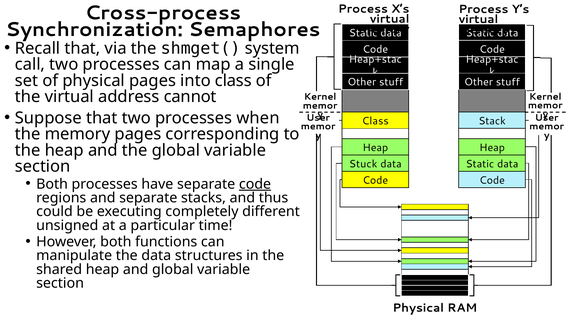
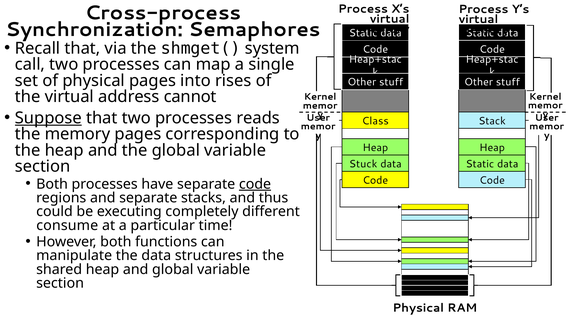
into class: class -> rises (233, 81)
Suppose underline: none -> present (48, 118)
when: when -> reads (258, 118)
unsigned: unsigned -> consume (67, 226)
